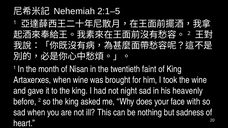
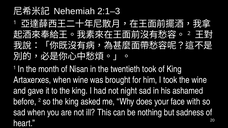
2:1–5: 2:1–5 -> 2:1–3 (109, 11)
twentieth faint: faint -> took (149, 69)
heavenly: heavenly -> ashamed (188, 91)
